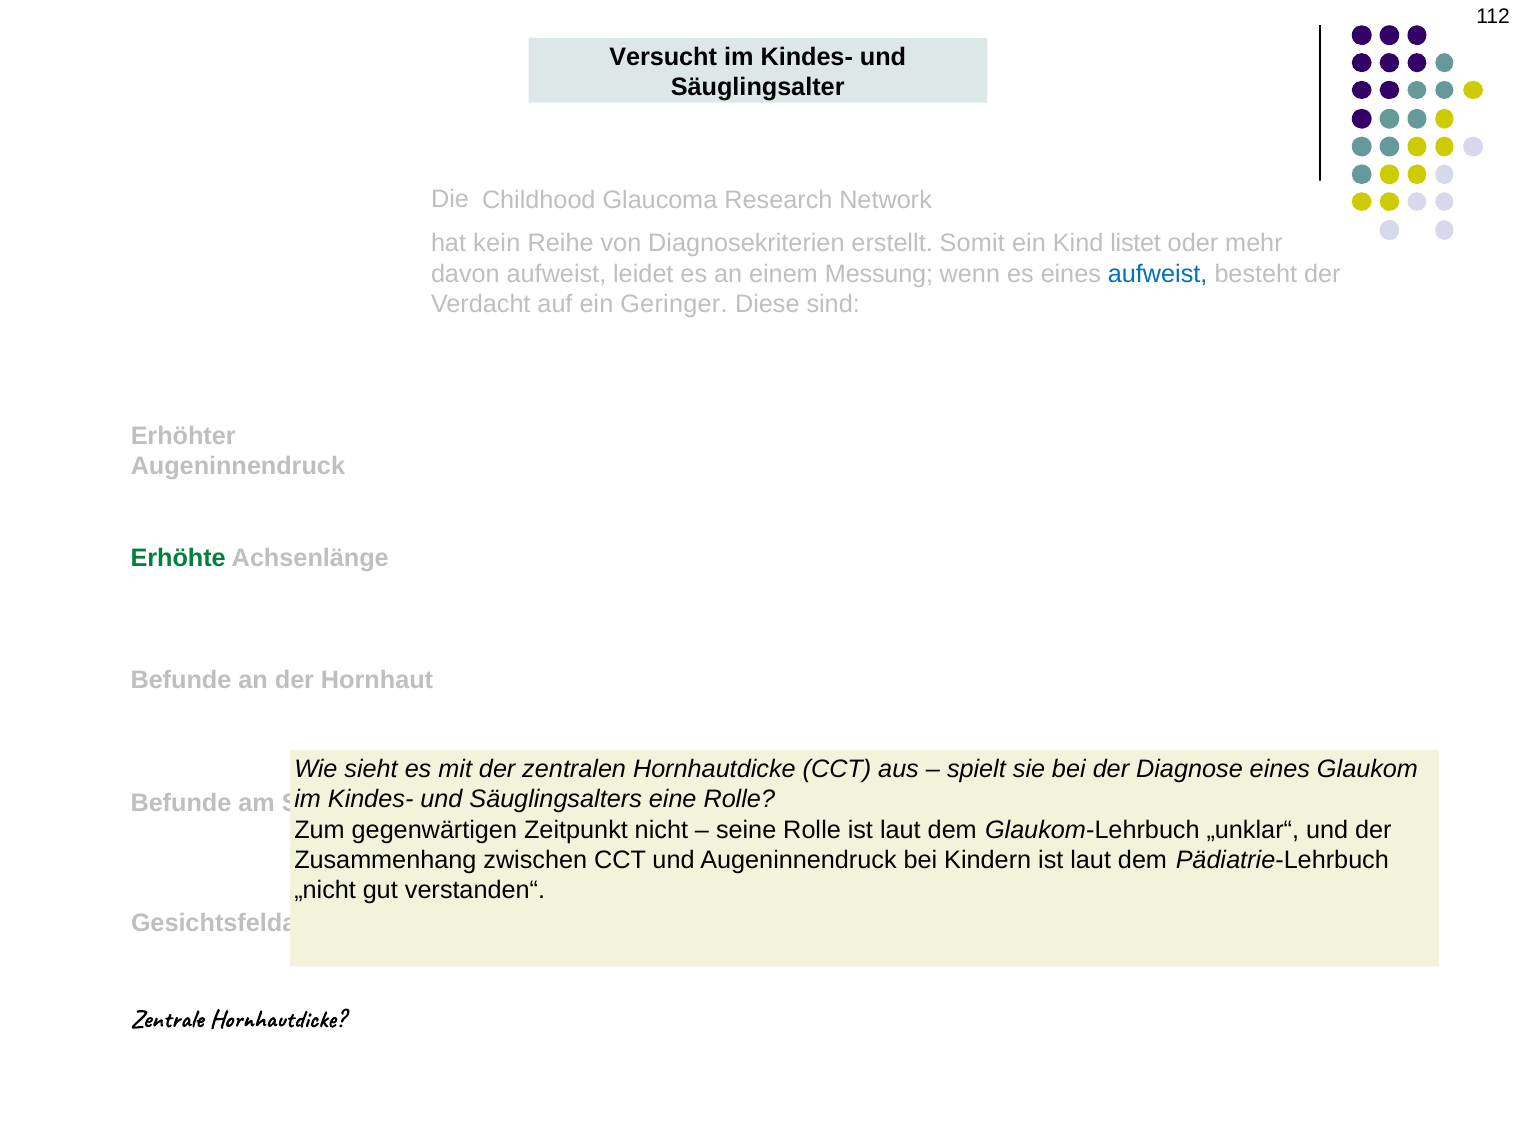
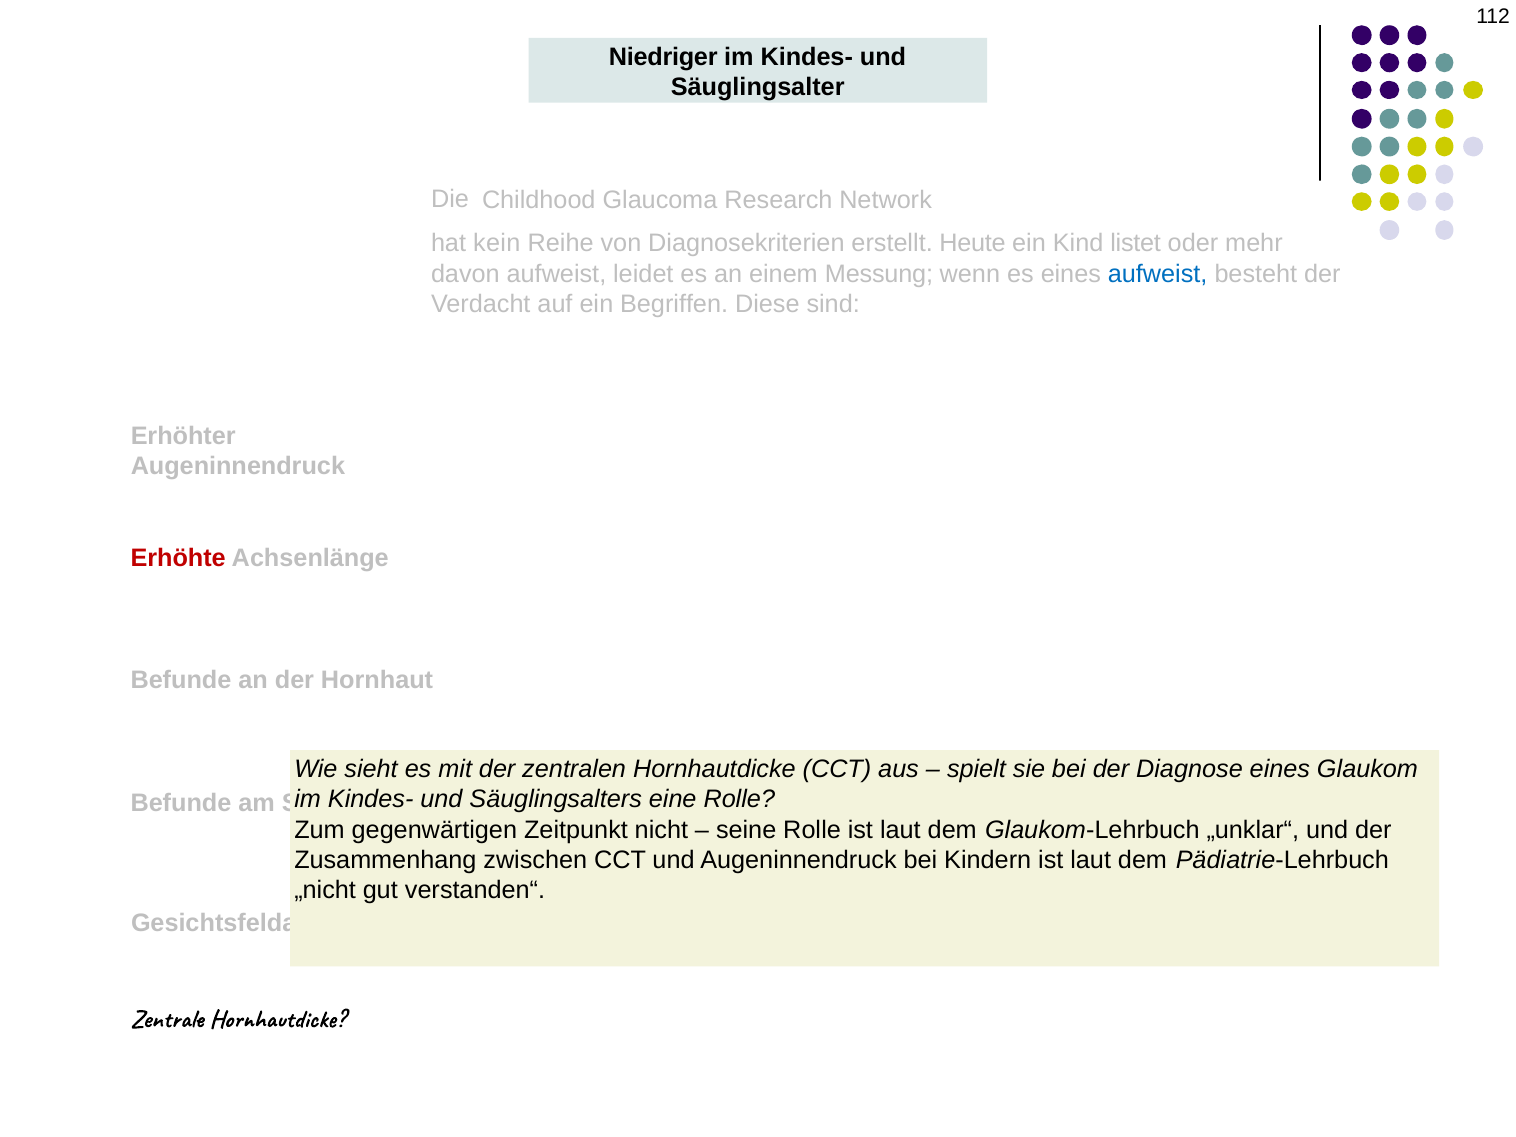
Versucht: Versucht -> Niedriger (663, 57)
Somit: Somit -> Heute (973, 243)
Geringer: Geringer -> Begriffen (674, 304)
Erhöhte colour: green -> red (178, 558)
